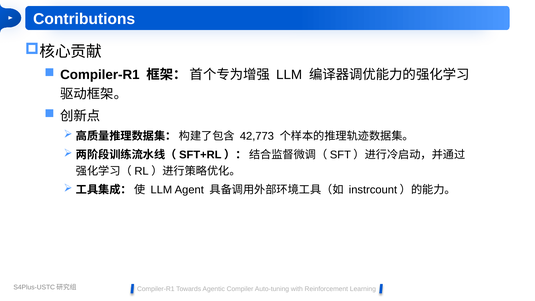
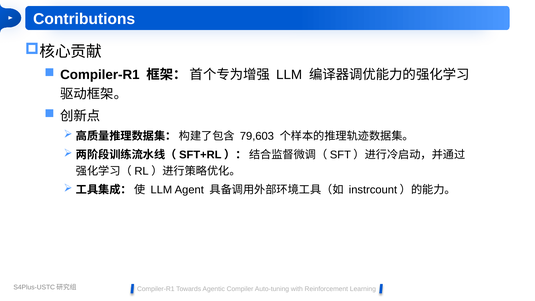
42,773: 42,773 -> 79,603 (257, 136)
